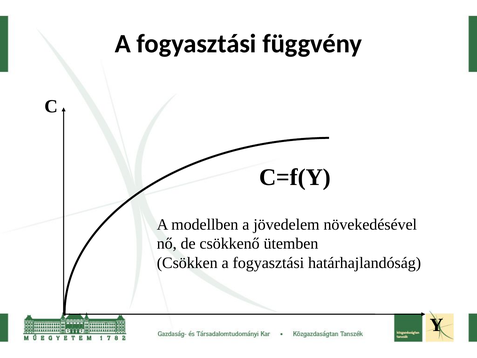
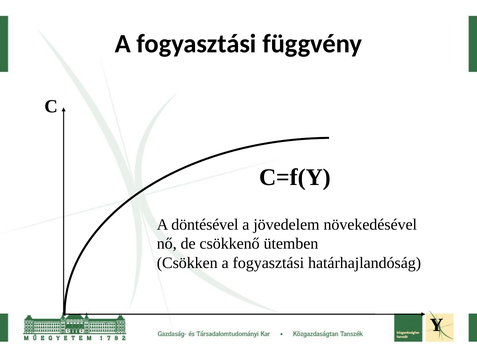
modellben: modellben -> döntésével (205, 224)
